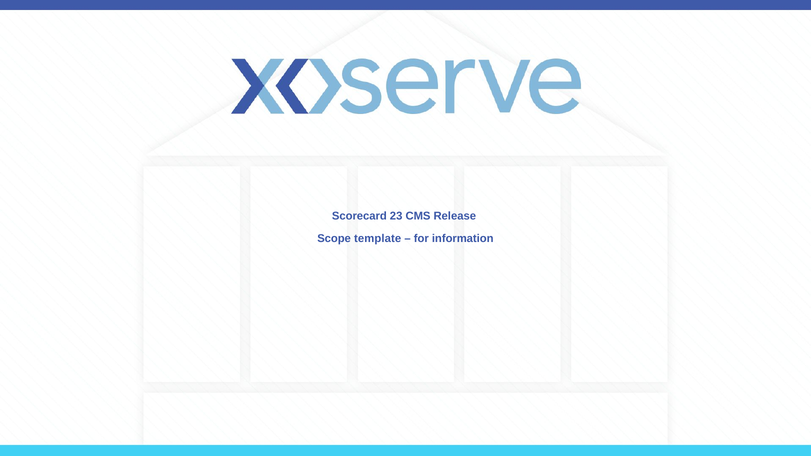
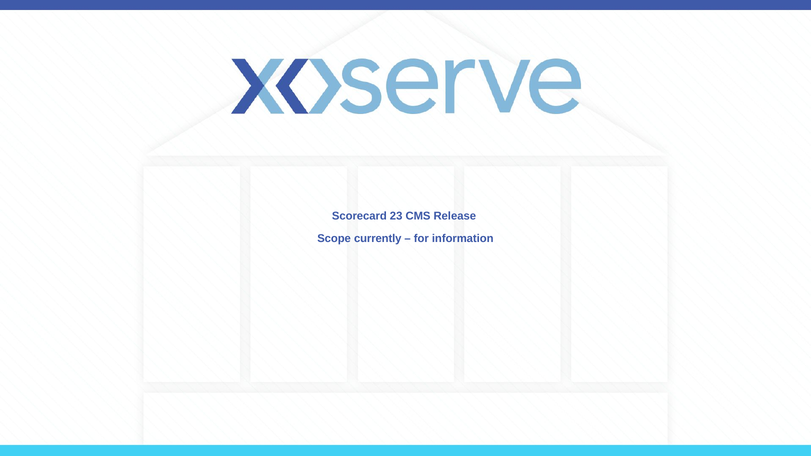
template: template -> currently (378, 239)
